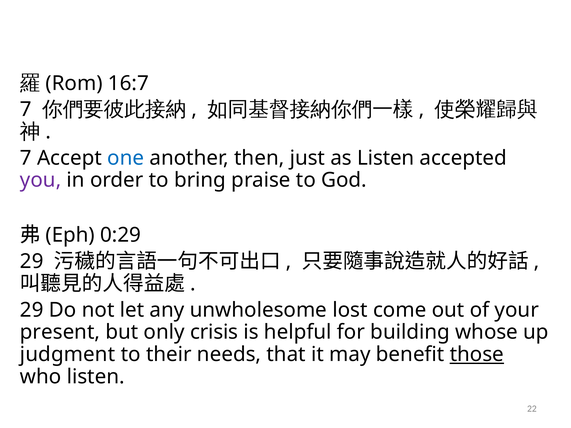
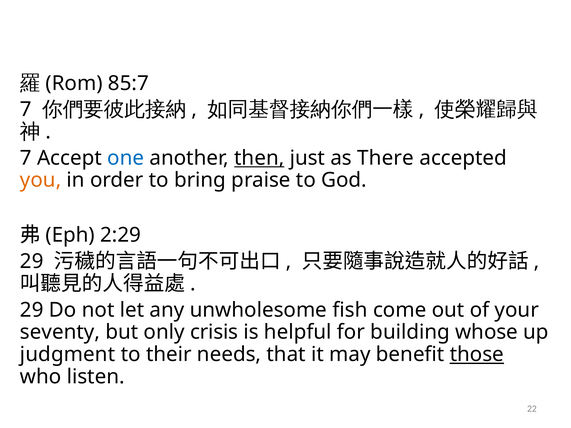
16:7: 16:7 -> 85:7 (128, 83)
then underline: none -> present (259, 158)
as Listen: Listen -> There (386, 158)
you colour: purple -> orange (41, 180)
0:29: 0:29 -> 2:29 (121, 235)
lost: lost -> fish (350, 310)
present: present -> seventy (60, 332)
